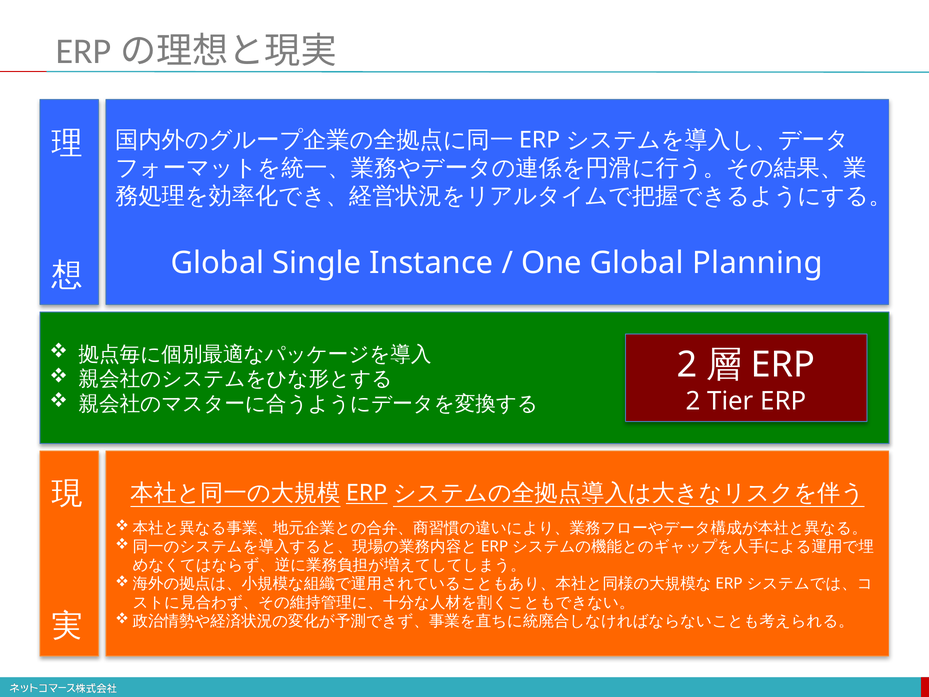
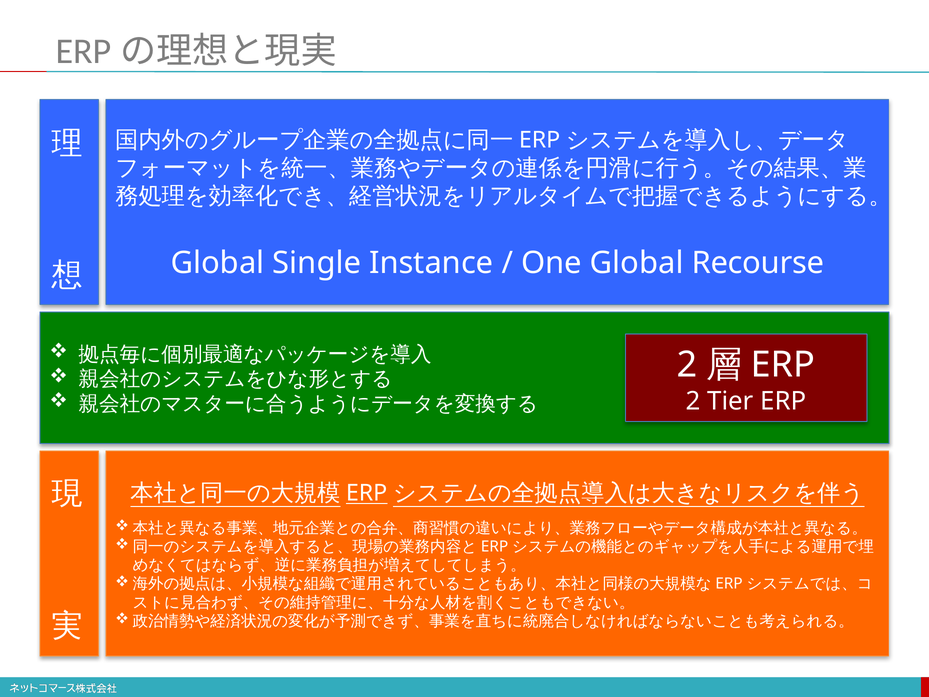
Planning: Planning -> Recourse (758, 263)
